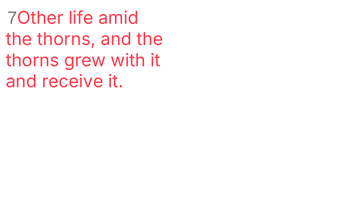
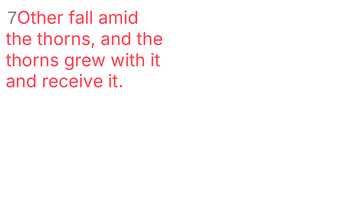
life: life -> fall (81, 18)
